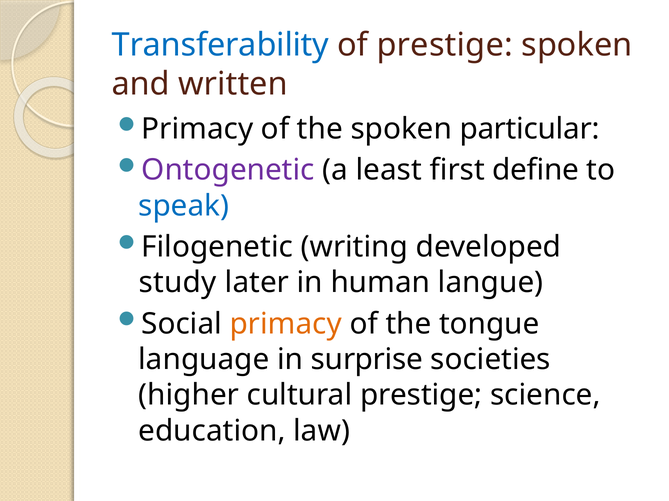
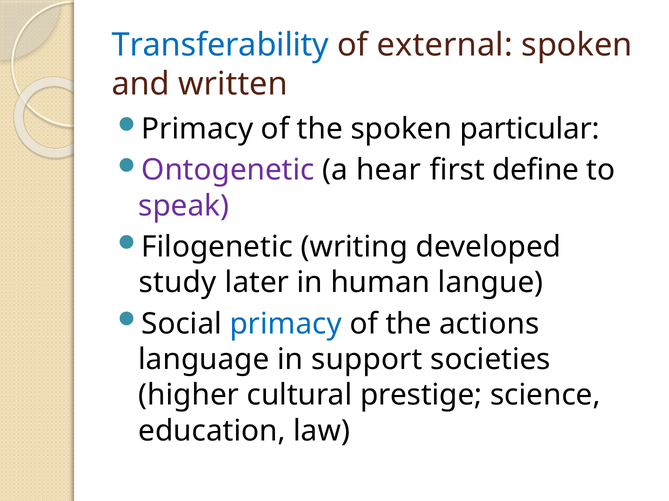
of prestige: prestige -> external (445, 45)
least: least -> hear (389, 170)
speak colour: blue -> purple (184, 206)
primacy colour: orange -> blue (286, 324)
tongue: tongue -> actions (489, 324)
surprise: surprise -> support (367, 360)
